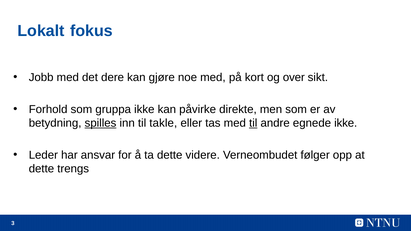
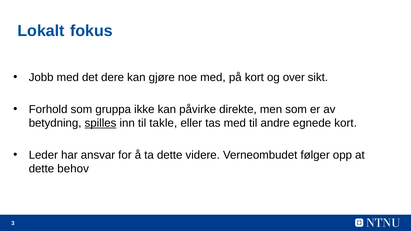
til underline: present -> none (253, 123)
egnede ikke: ikke -> kort (346, 123)
trengs: trengs -> behov (73, 169)
